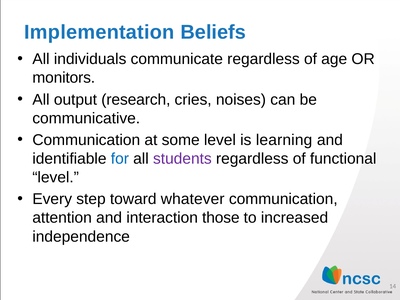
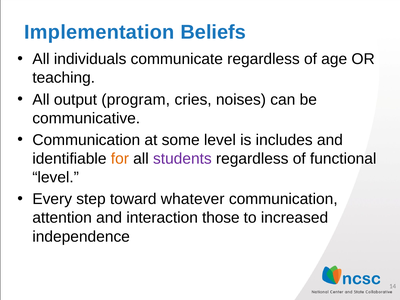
monitors: monitors -> teaching (64, 78)
research: research -> program (136, 100)
learning: learning -> includes (284, 140)
for colour: blue -> orange (120, 159)
